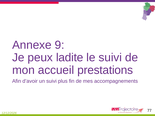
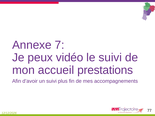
9: 9 -> 7 (60, 45)
ladite: ladite -> vidéo (70, 58)
